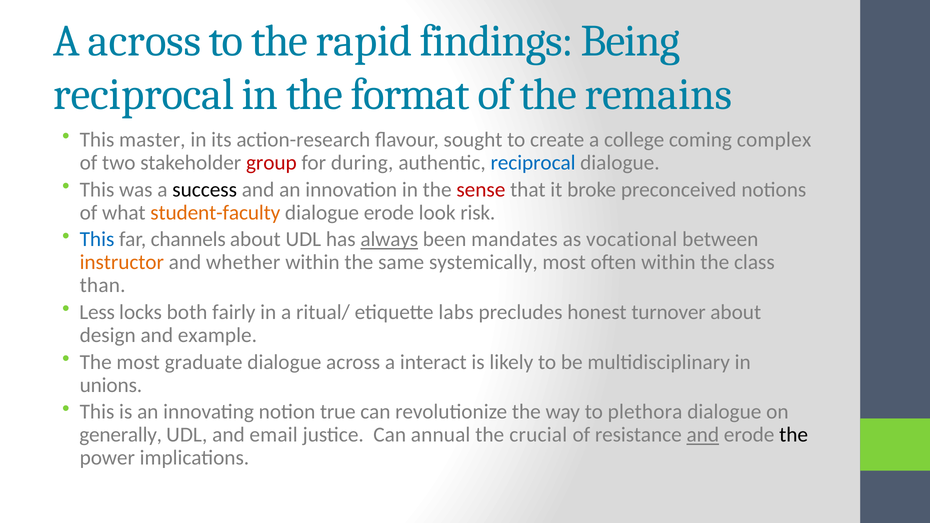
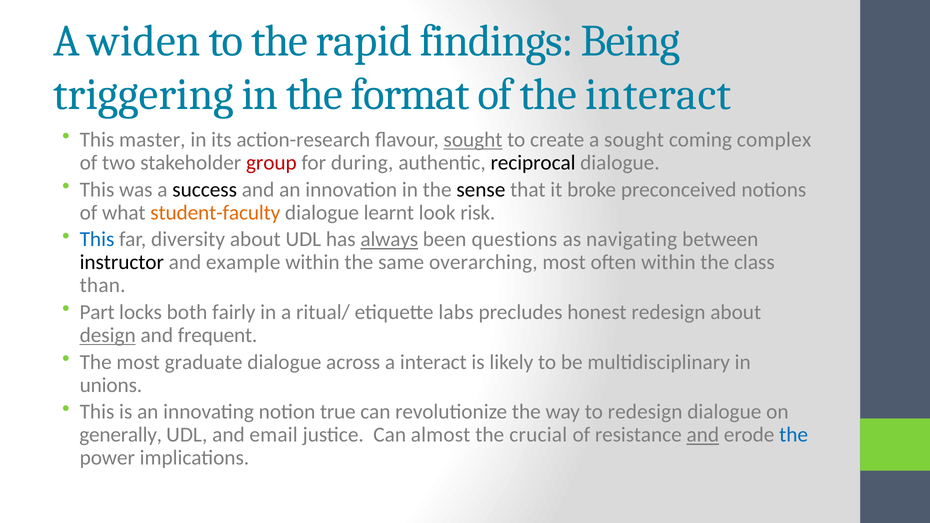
A across: across -> widen (144, 41)
reciprocal: reciprocal -> triggering (144, 94)
the remains: remains -> interact (658, 94)
sought underline: none -> present (473, 140)
a college: college -> sought (634, 140)
reciprocal colour: blue -> black (533, 163)
sense colour: red -> black (481, 190)
dialogue erode: erode -> learnt (389, 213)
channels: channels -> diversity (188, 240)
mandates: mandates -> questions (514, 240)
vocational: vocational -> navigating (632, 240)
instructor colour: orange -> black (122, 263)
whether: whether -> example (243, 263)
systemically: systemically -> overarching (483, 263)
Less: Less -> Part (97, 312)
honest turnover: turnover -> redesign (668, 312)
design underline: none -> present (108, 335)
example: example -> frequent (218, 335)
to plethora: plethora -> redesign (645, 412)
annual: annual -> almost (441, 435)
the colour: black -> blue (794, 435)
